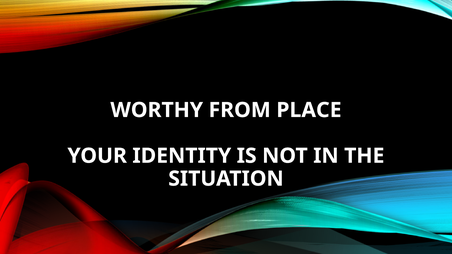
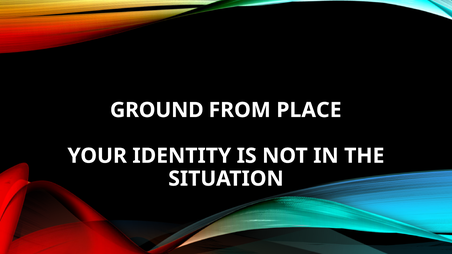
WORTHY: WORTHY -> GROUND (157, 110)
